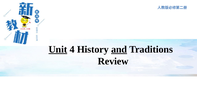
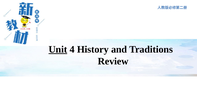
and underline: present -> none (119, 49)
